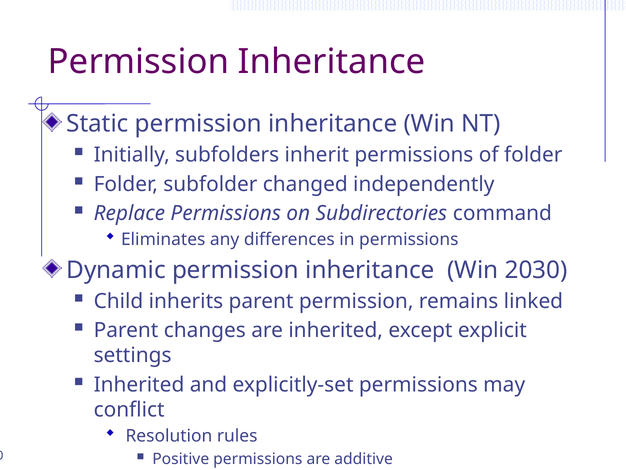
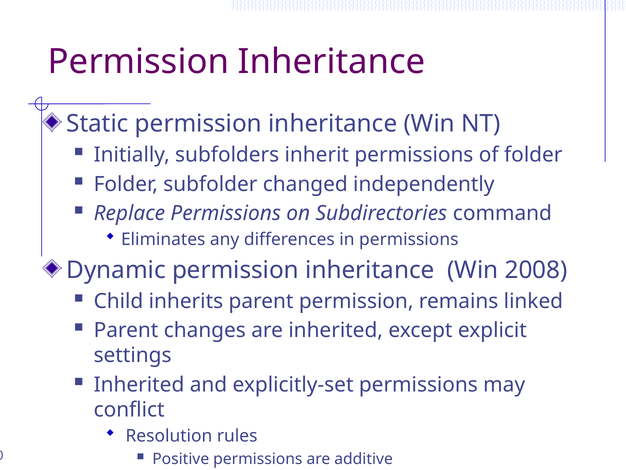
2030: 2030 -> 2008 (536, 270)
